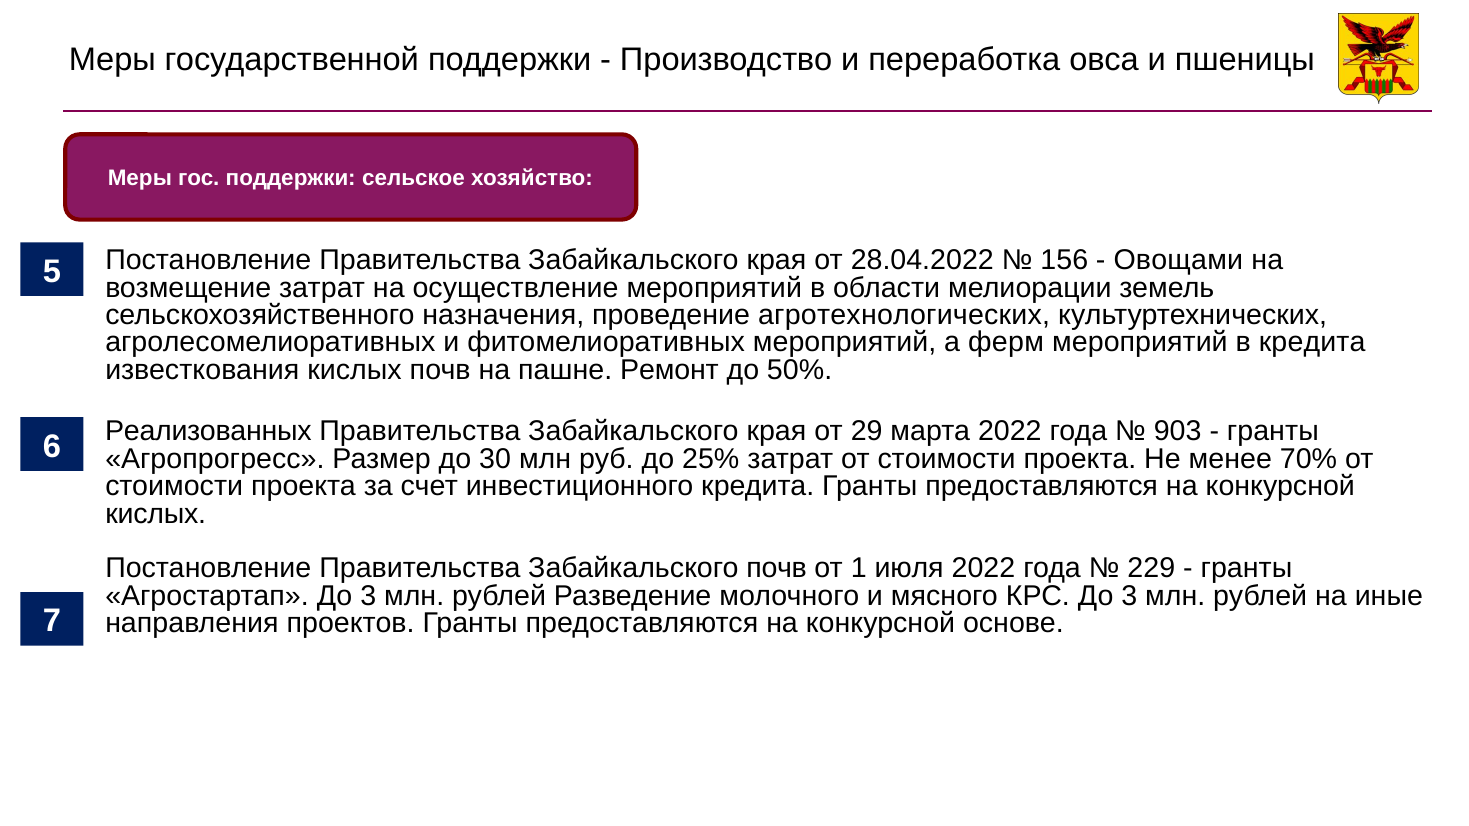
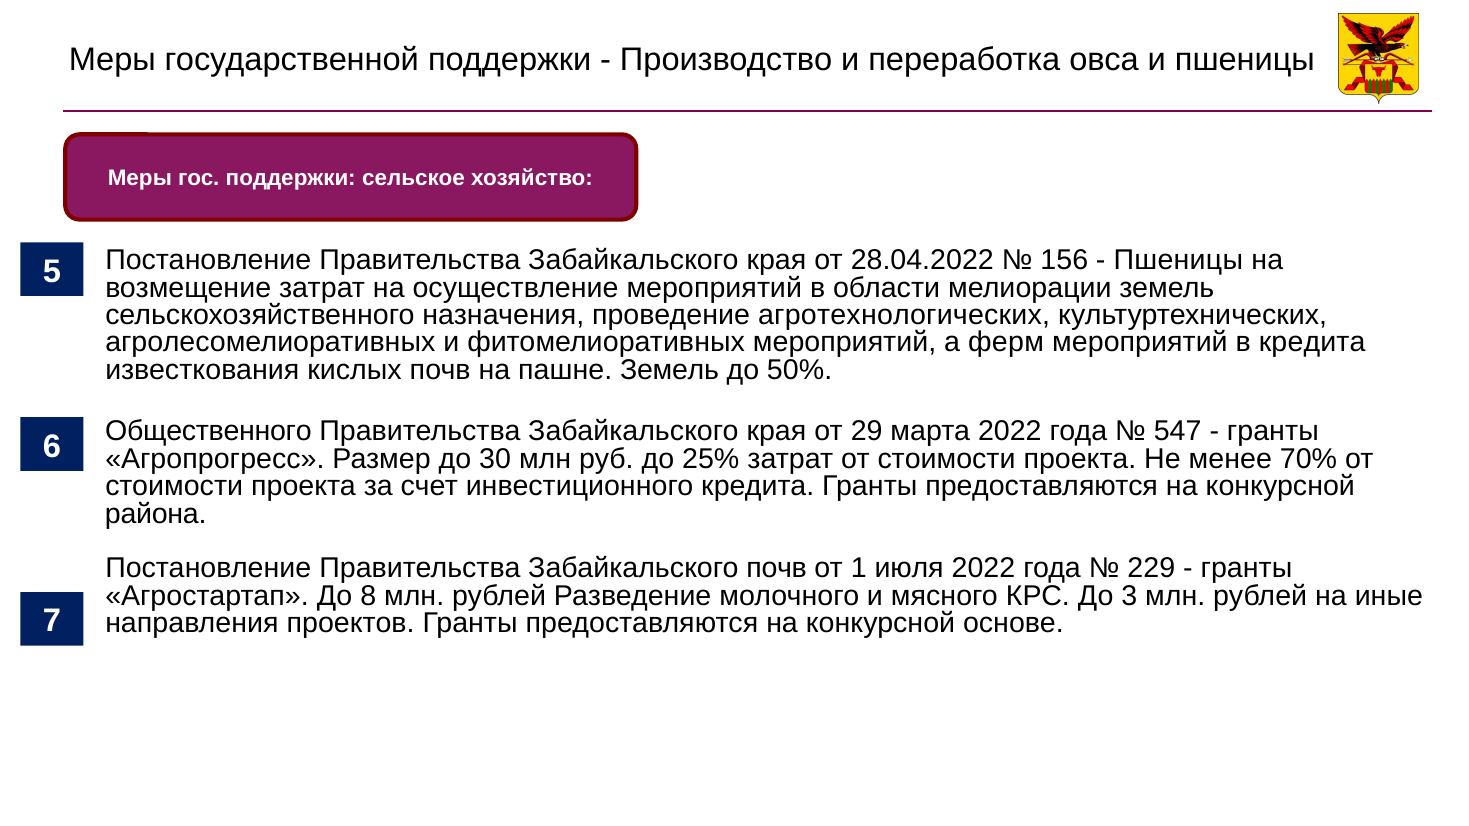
Овощами: Овощами -> Пшеницы (1178, 260)
пашне Ремонт: Ремонт -> Земель (670, 370)
Реализованных: Реализованных -> Общественного (208, 432)
903: 903 -> 547 (1178, 432)
кислых: кислых -> района (156, 514)
Агростартап До 3: 3 -> 8 (368, 596)
